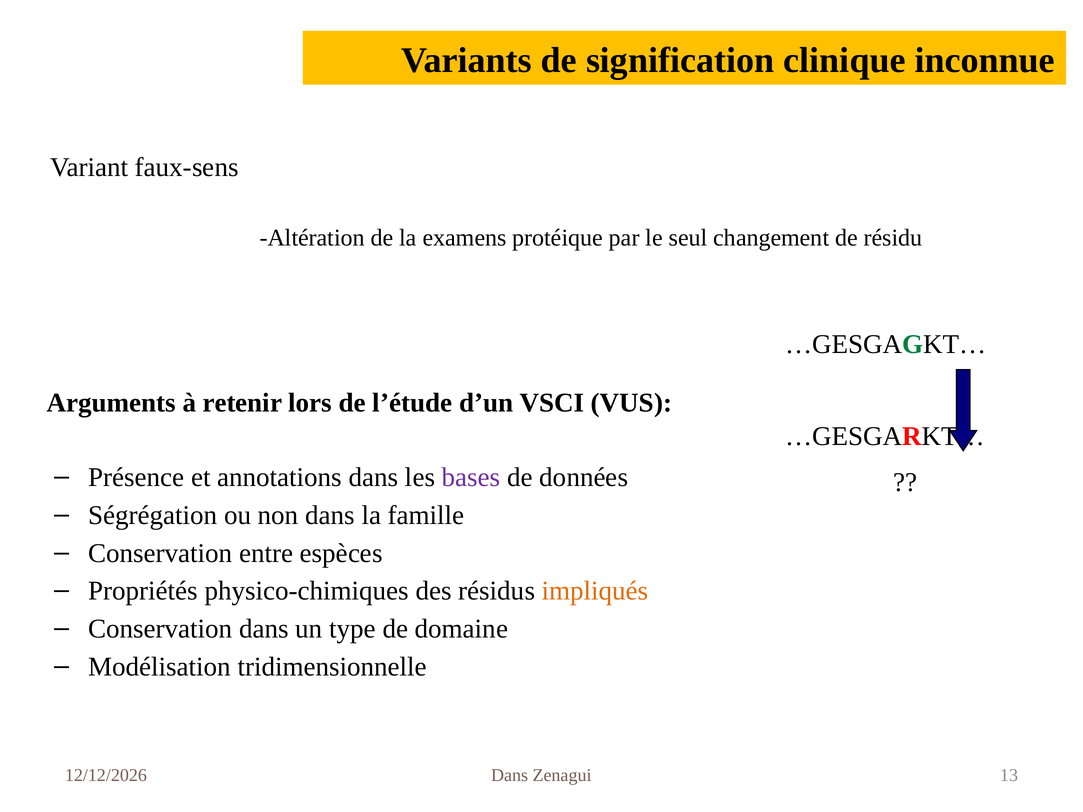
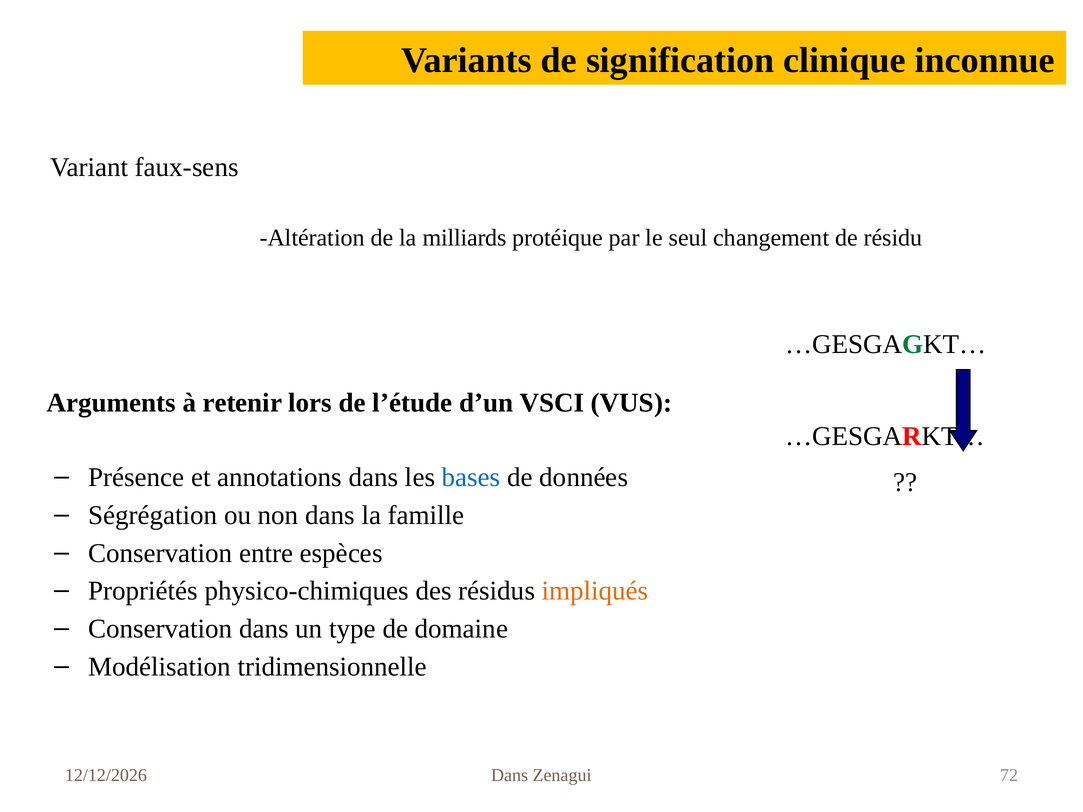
examens: examens -> milliards (465, 238)
bases colour: purple -> blue (471, 477)
13: 13 -> 72 (1009, 776)
